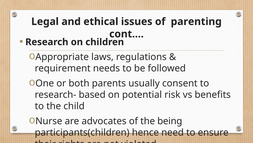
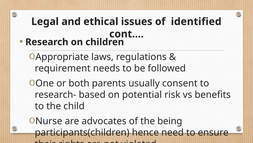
parenting: parenting -> identified (196, 21)
